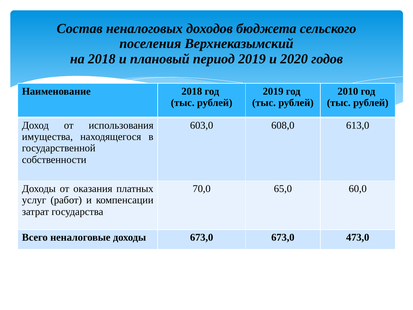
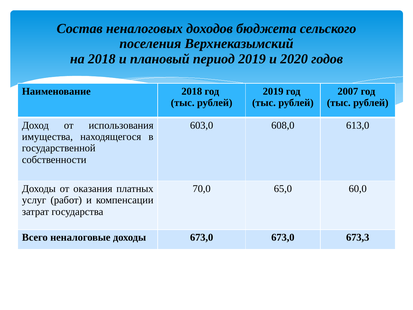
2010: 2010 -> 2007 (348, 91)
473,0: 473,0 -> 673,3 (358, 237)
